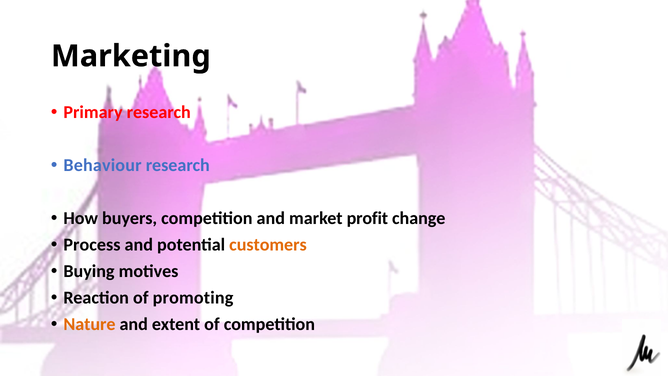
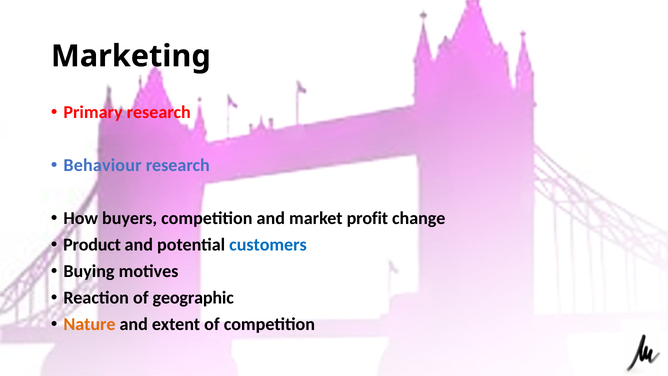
Process: Process -> Product (92, 245)
customers colour: orange -> blue (268, 245)
promoting: promoting -> geographic (193, 298)
